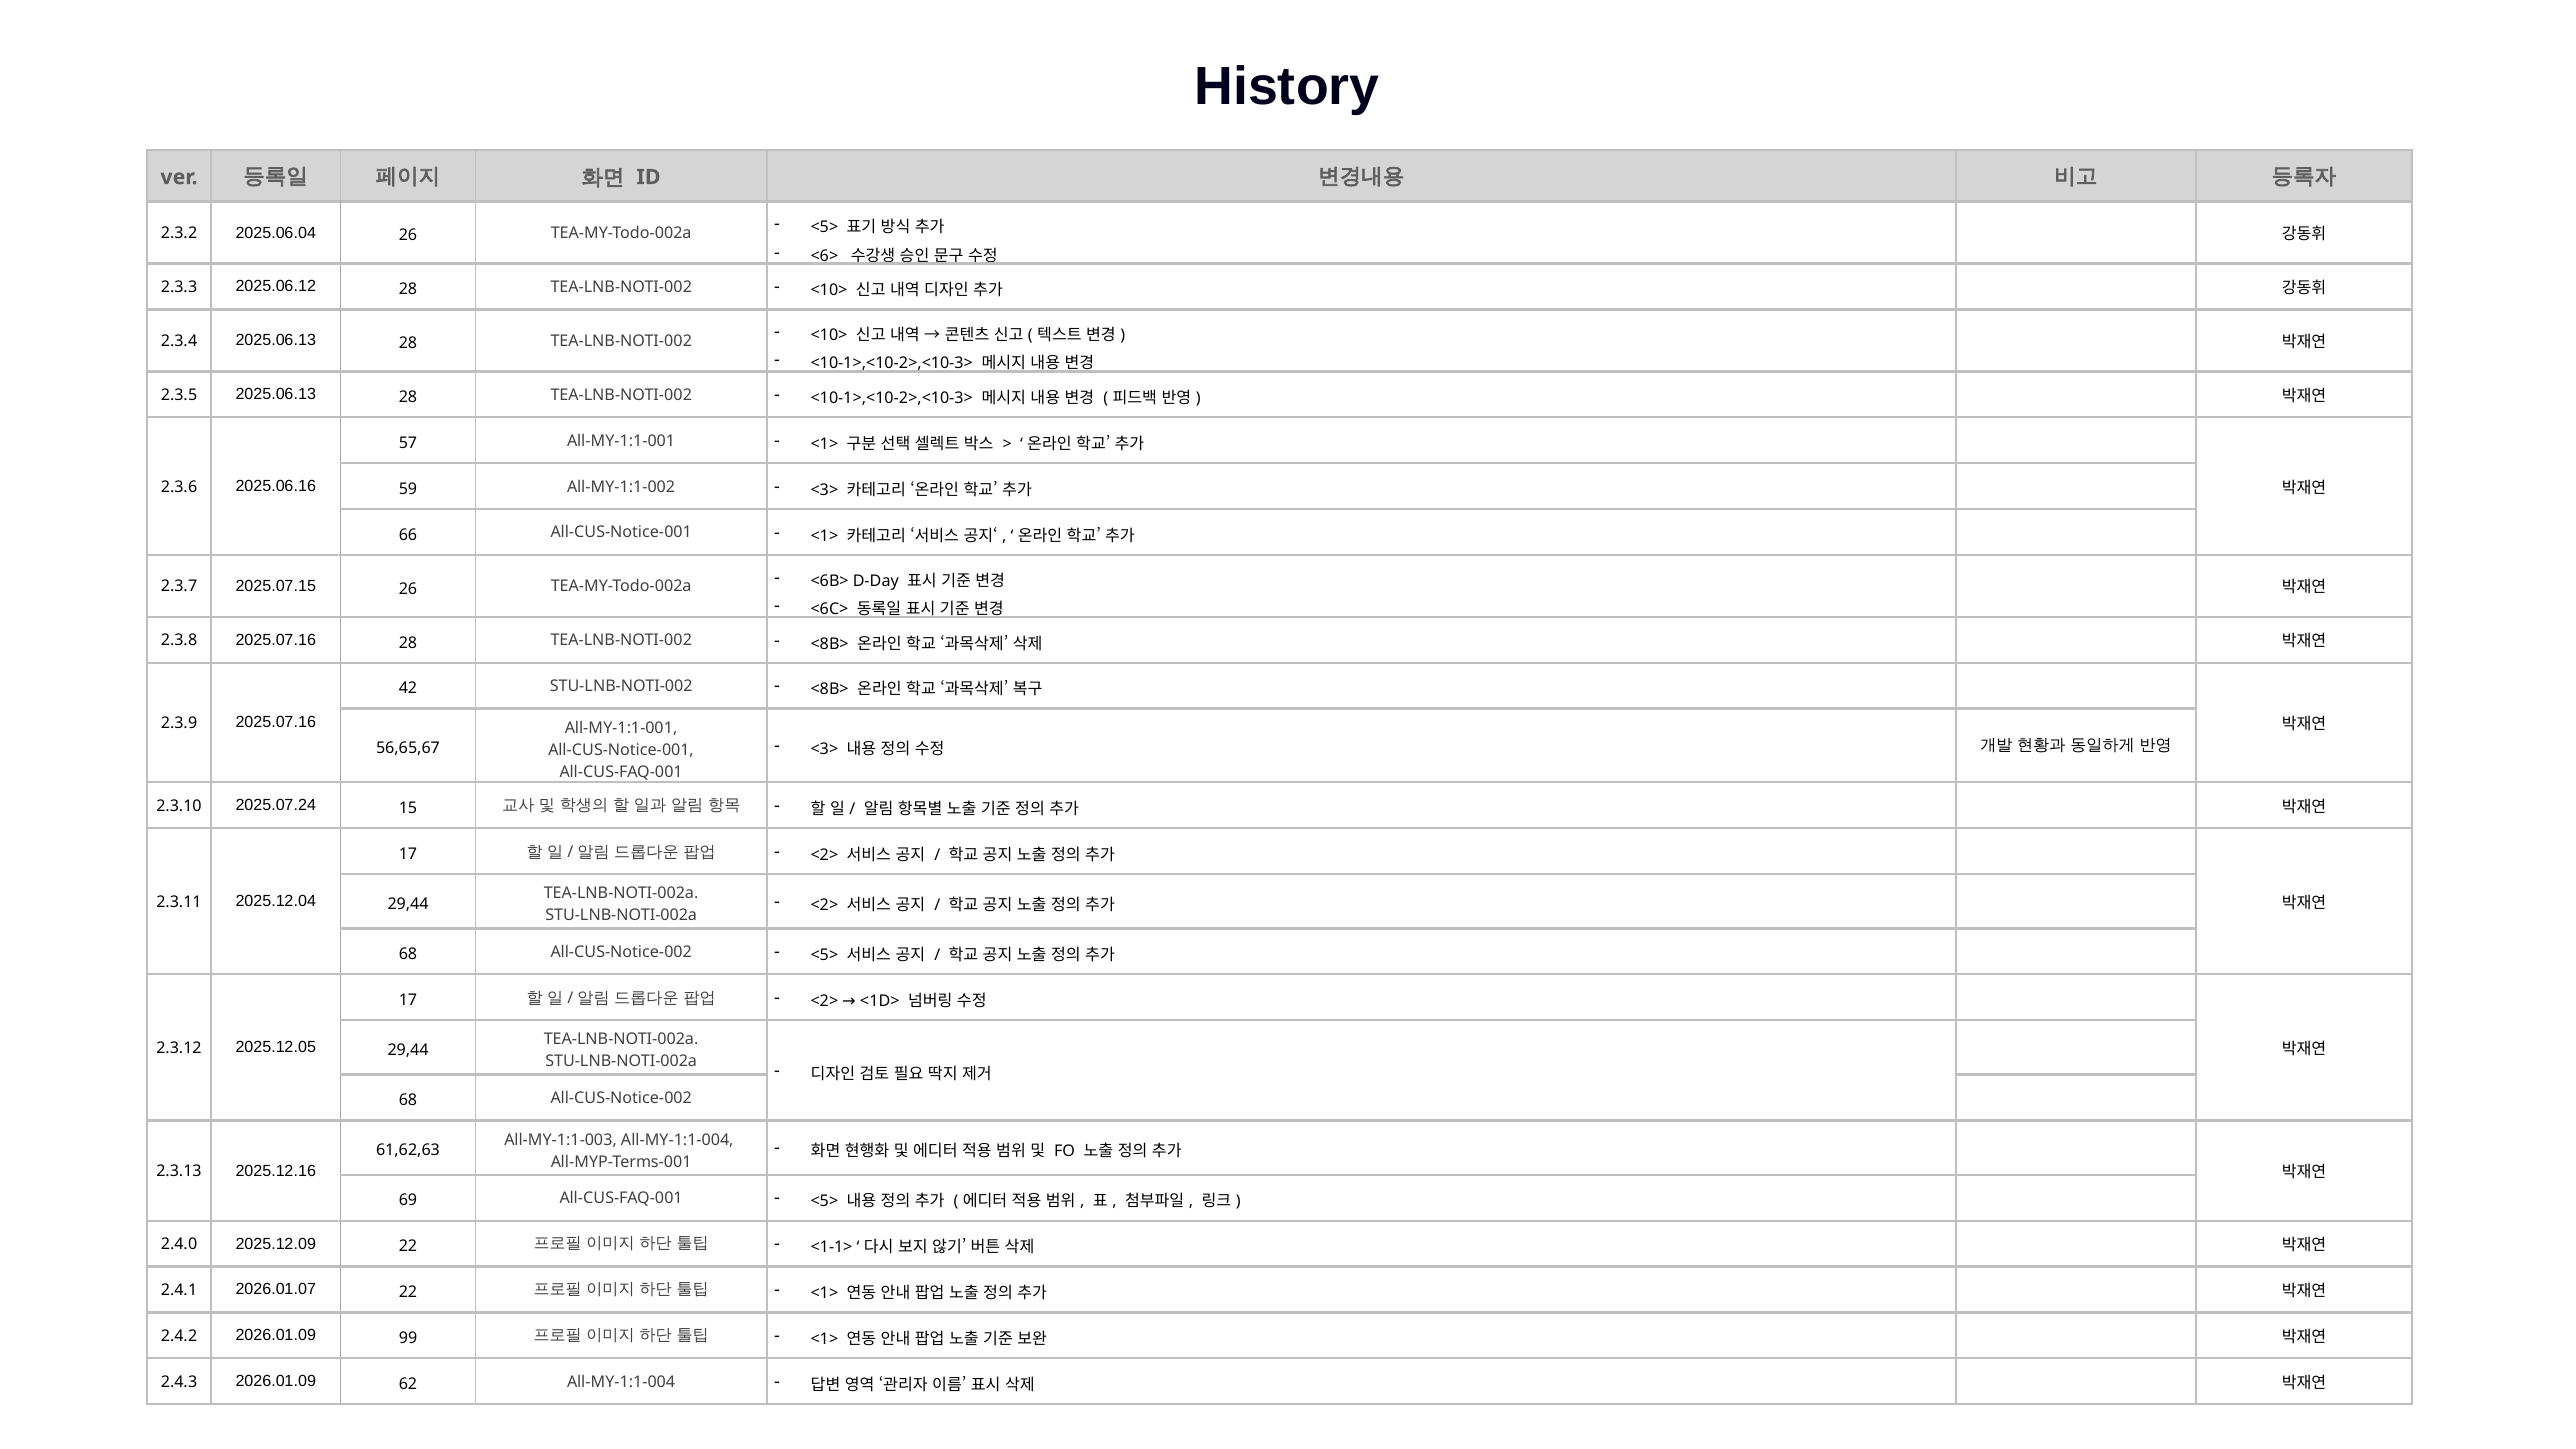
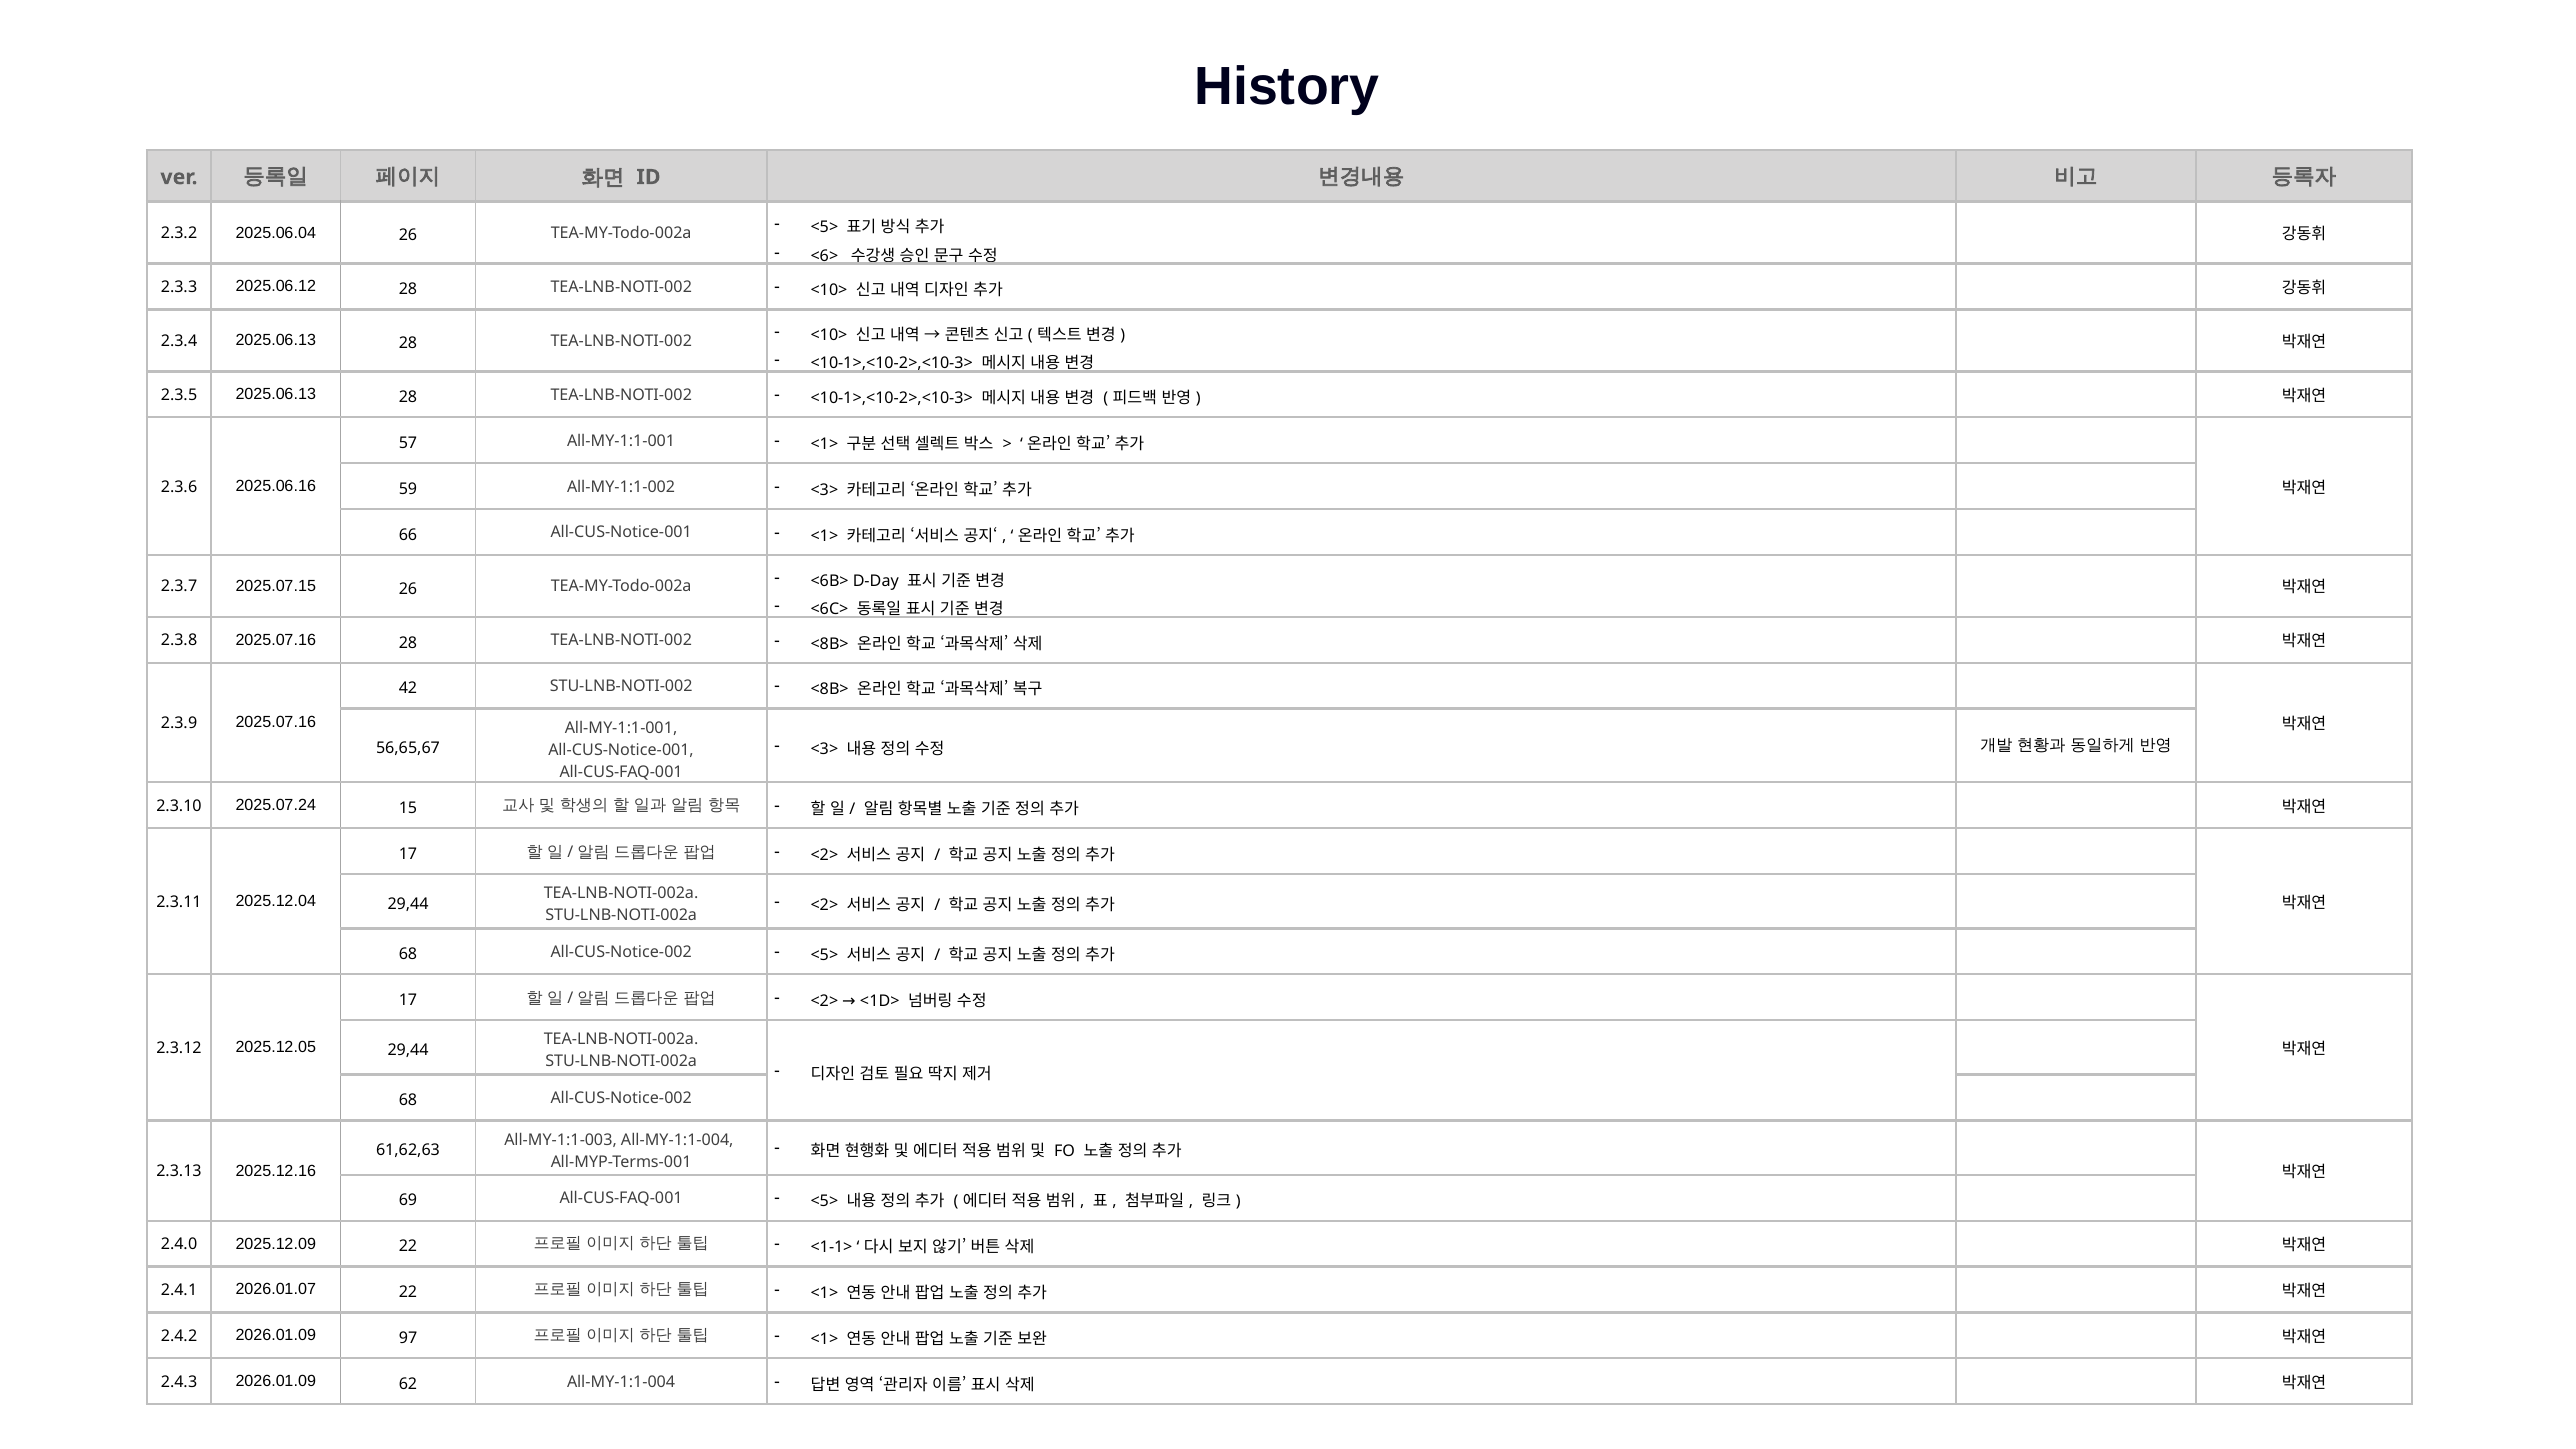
99: 99 -> 97 (408, 1338)
